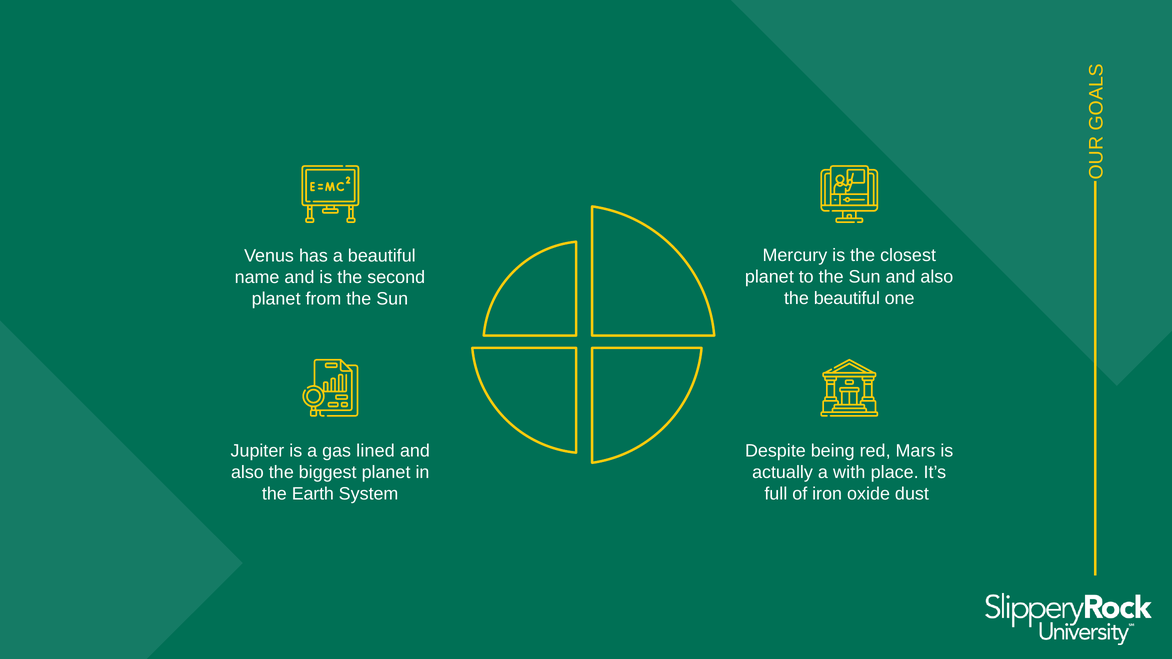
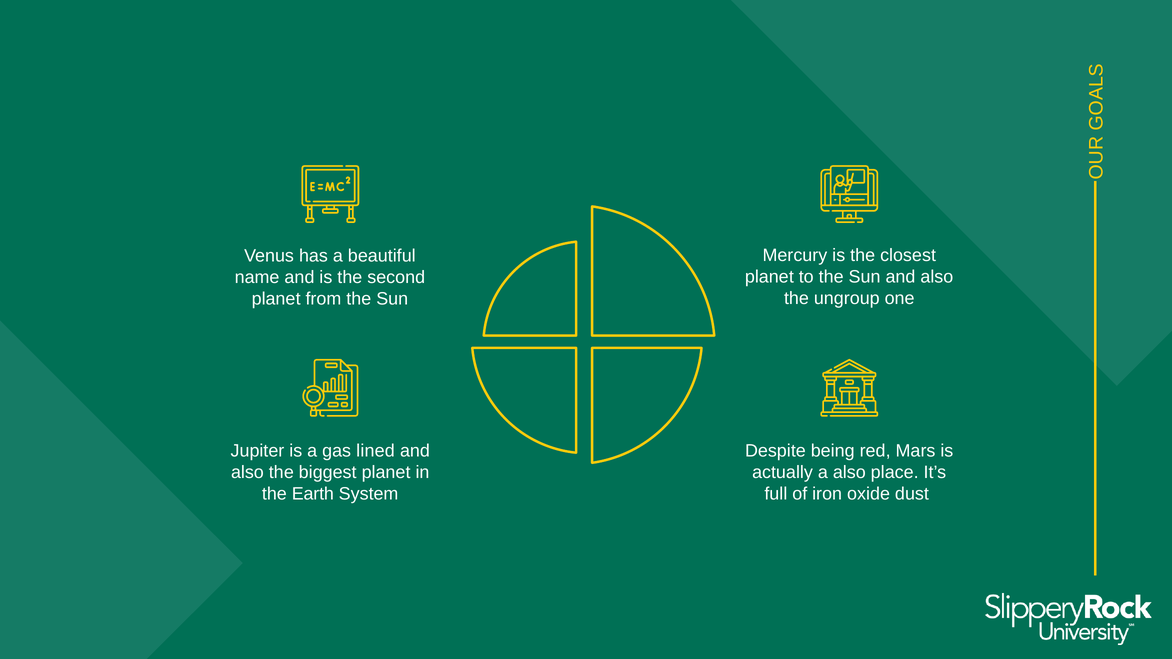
the beautiful: beautiful -> ungroup (847, 298)
a with: with -> also (849, 472)
